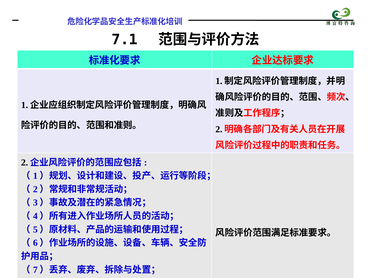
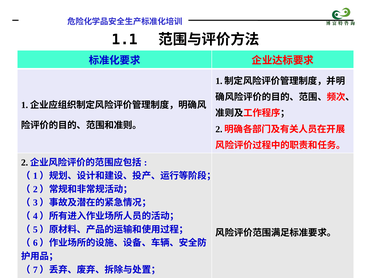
7.1: 7.1 -> 1.1 (125, 40)
